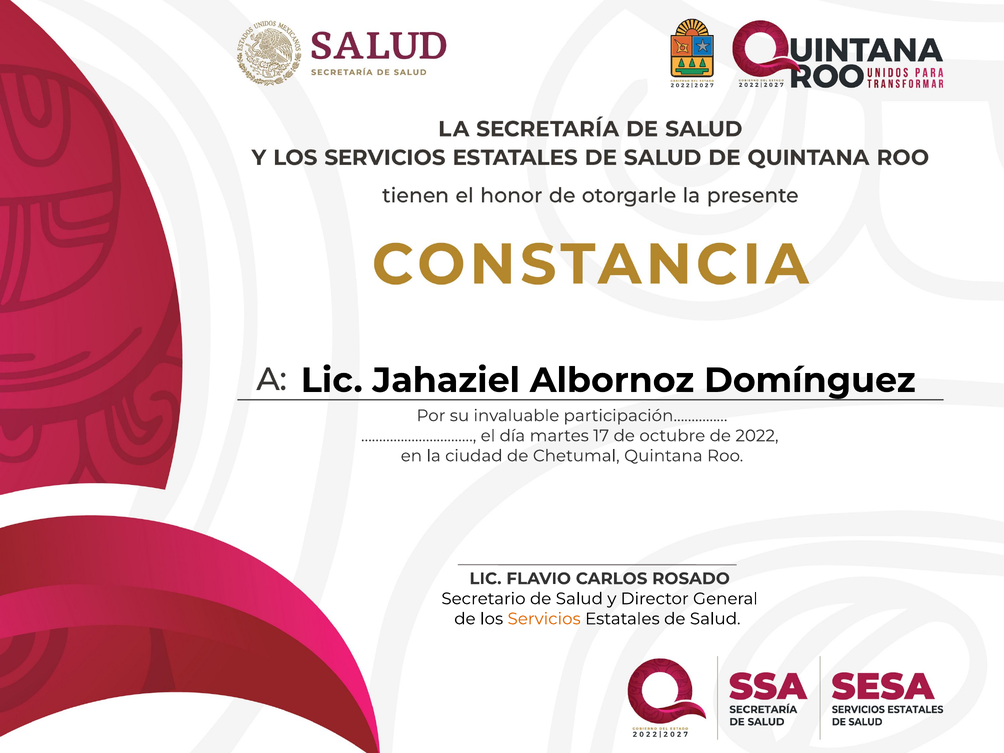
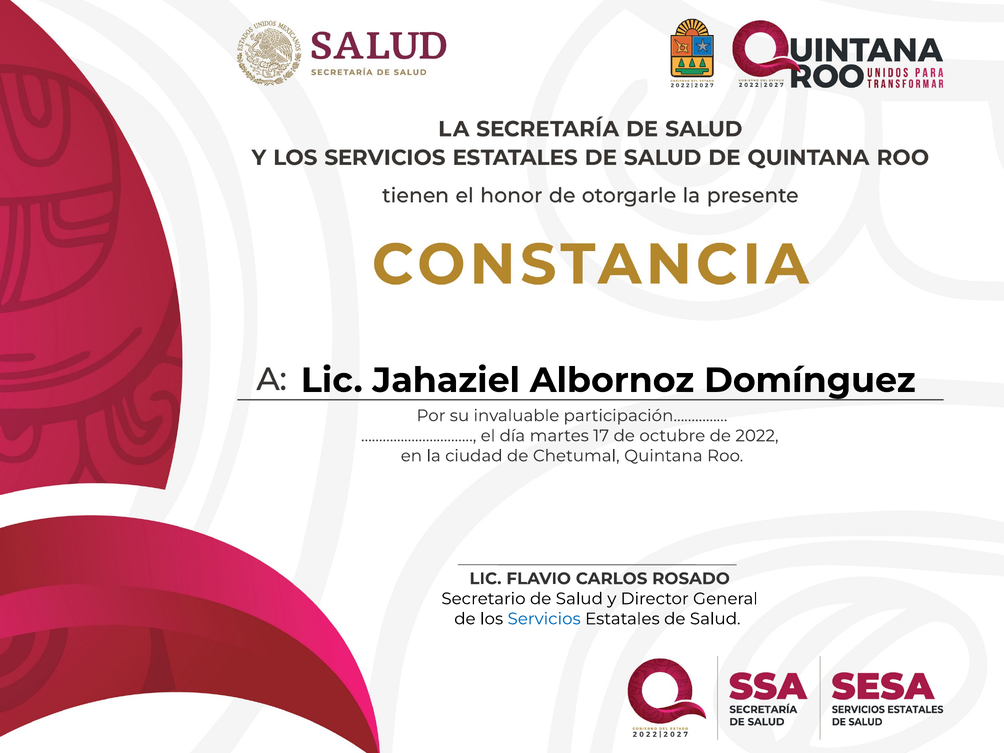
Servicios colour: orange -> blue (544, 619)
